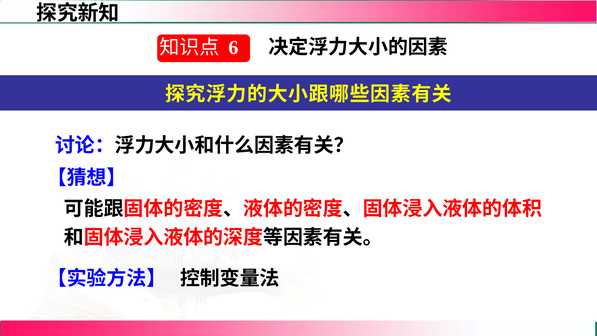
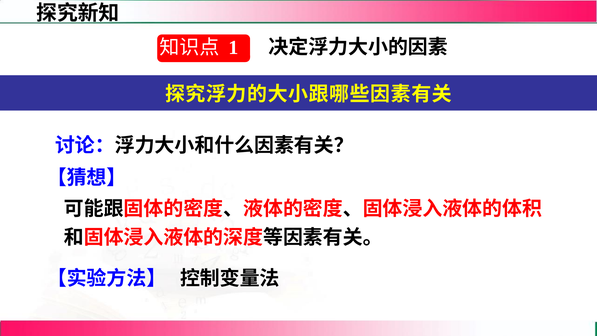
6: 6 -> 1 (234, 48)
